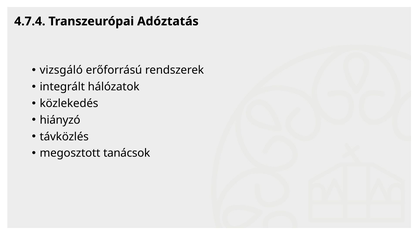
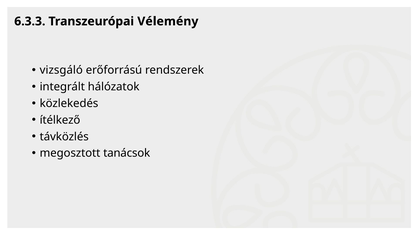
4.7.4: 4.7.4 -> 6.3.3 (30, 21)
Adóztatás: Adóztatás -> Vélemény (168, 21)
hiányzó: hiányzó -> ítélkező (60, 120)
